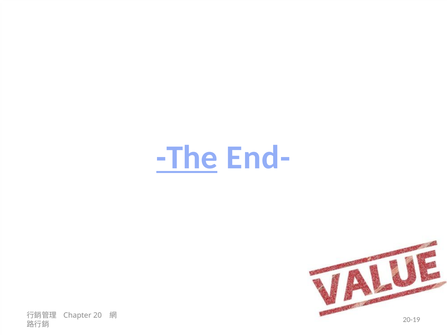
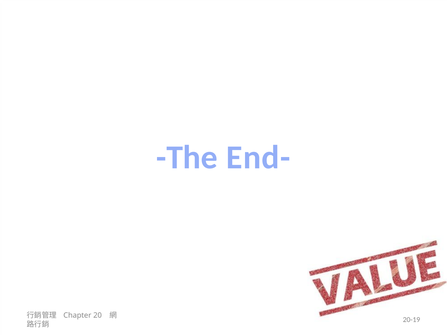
The underline: present -> none (187, 158)
